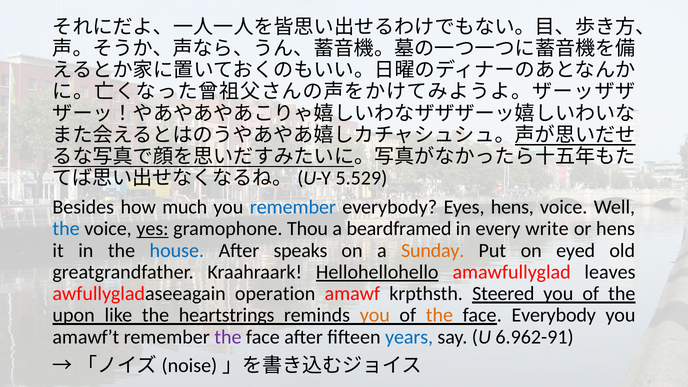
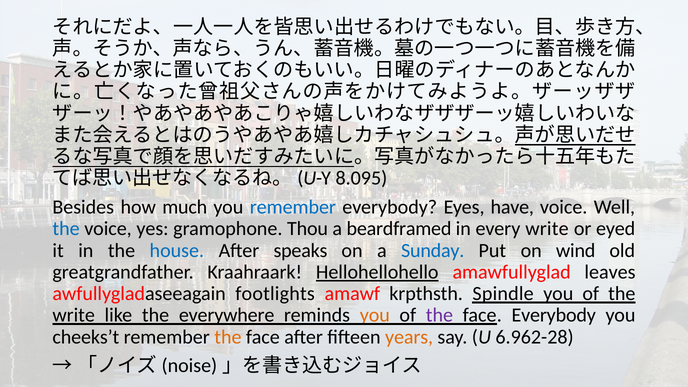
5.529: 5.529 -> 8.095 (361, 178)
Eyes hens: hens -> have (512, 207)
yes underline: present -> none (152, 229)
or hens: hens -> eyed (616, 229)
Sunday colour: orange -> blue (433, 250)
eyed: eyed -> wind (576, 250)
operation: operation -> footlights (275, 294)
Steered: Steered -> Spindle (503, 294)
upon: upon -> write (74, 315)
heartstrings: heartstrings -> everywhere (227, 315)
the colour: orange -> purple (439, 315)
amawf’t: amawf’t -> cheeks’t (86, 337)
the colour: purple -> orange (228, 337)
years colour: blue -> orange (409, 337)
6.962-91: 6.962-91 -> 6.962-28 (535, 337)
